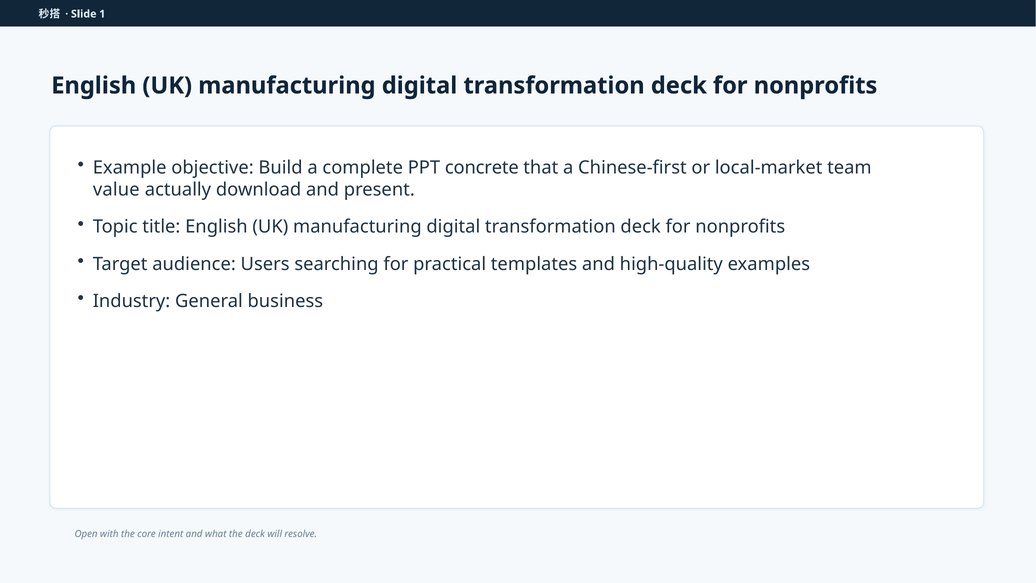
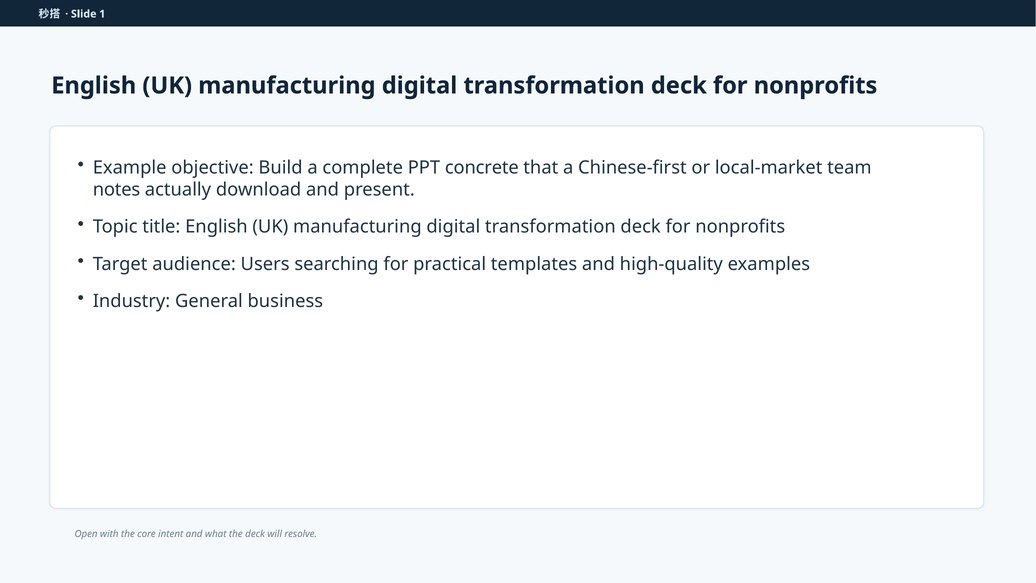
value: value -> notes (117, 190)
